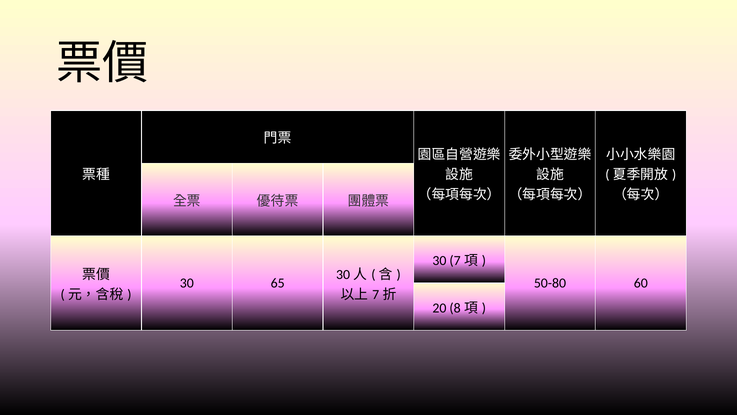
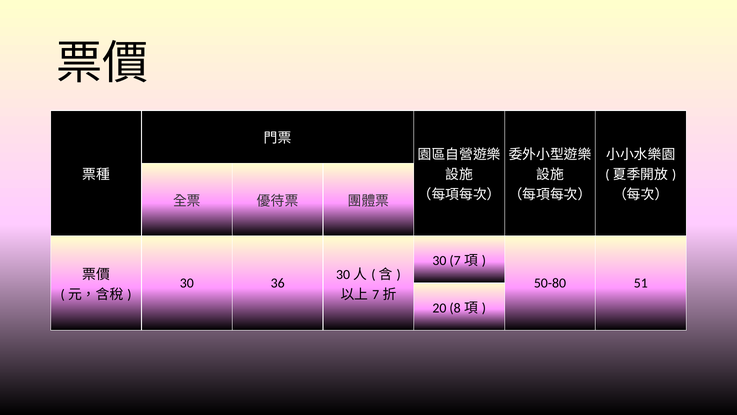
65: 65 -> 36 (278, 283)
60: 60 -> 51 (641, 283)
